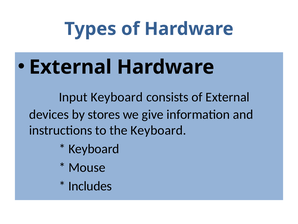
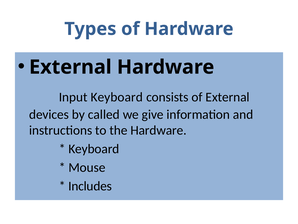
stores: stores -> called (104, 114)
the Keyboard: Keyboard -> Hardware (159, 130)
